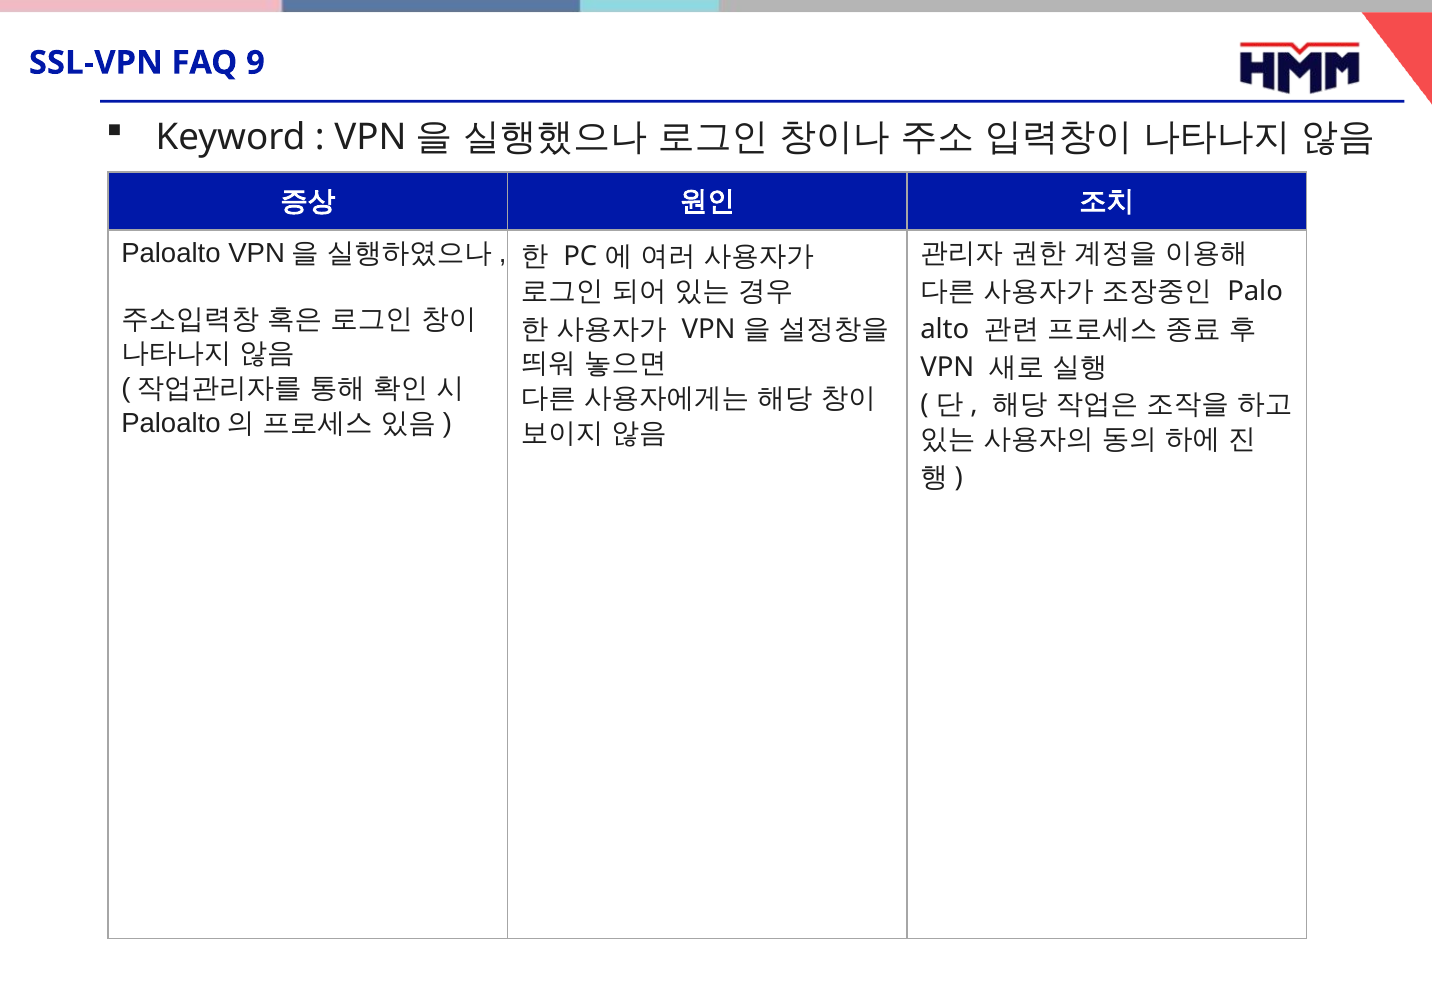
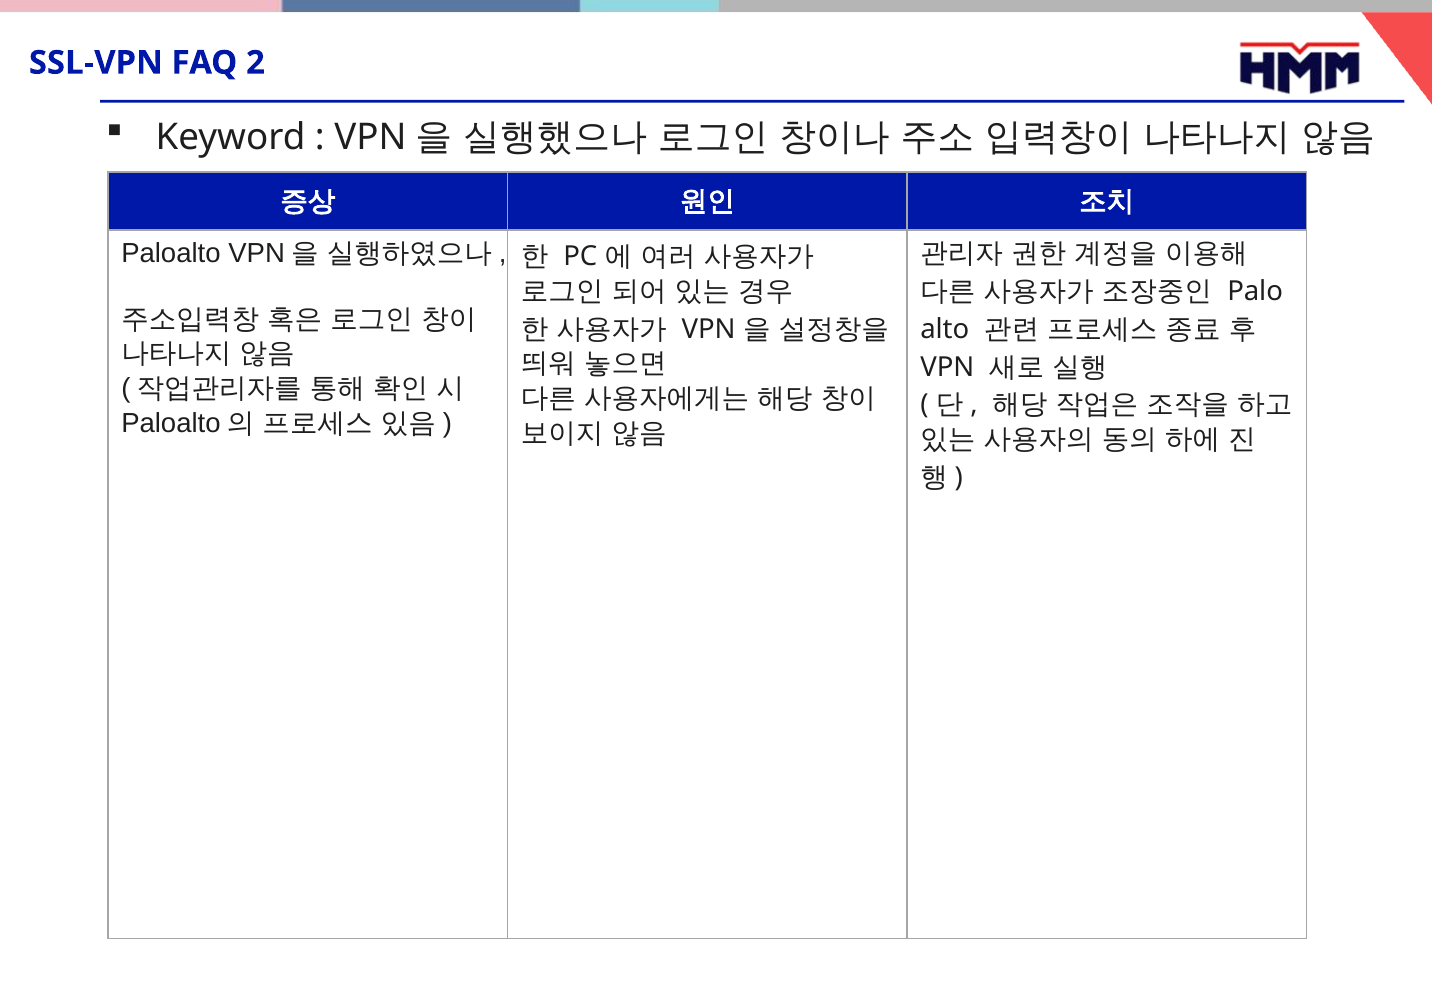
9: 9 -> 2 (255, 63)
